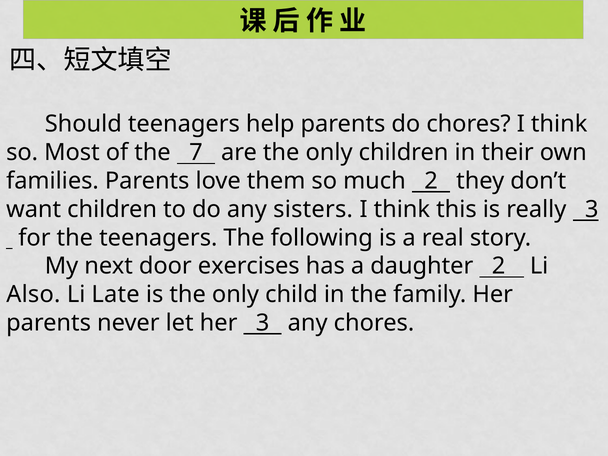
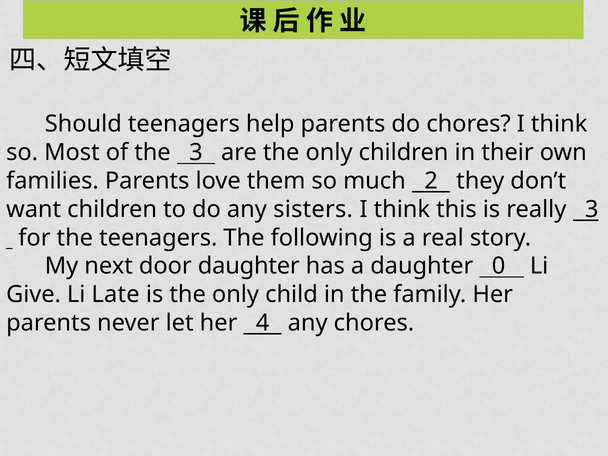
the 7: 7 -> 3 (196, 153)
door exercises: exercises -> daughter (249, 266)
daughter 2: 2 -> 0 (499, 266)
Also: Also -> Give (34, 294)
her 3: 3 -> 4 (263, 323)
